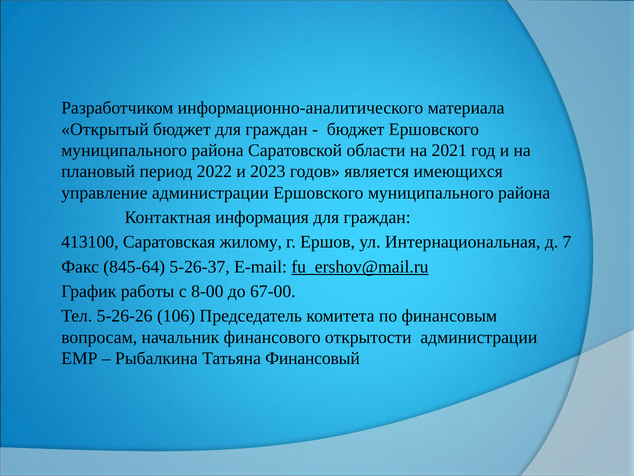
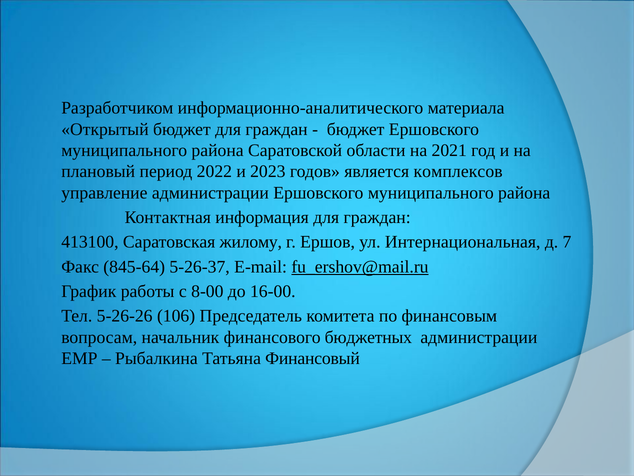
имеющихся: имеющихся -> комплексов (458, 171)
67-00: 67-00 -> 16-00 (273, 291)
открытости: открытости -> бюджетных (368, 337)
